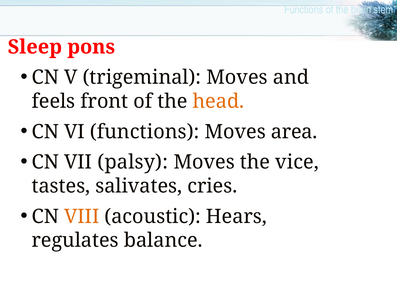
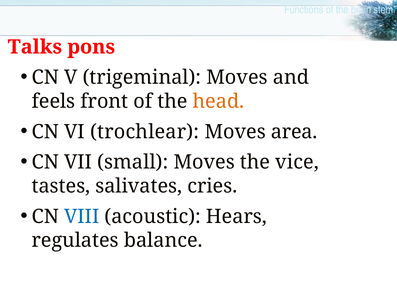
Sleep: Sleep -> Talks (35, 47)
VI functions: functions -> trochlear (145, 132)
palsy: palsy -> small (133, 162)
VIII colour: orange -> blue (82, 216)
